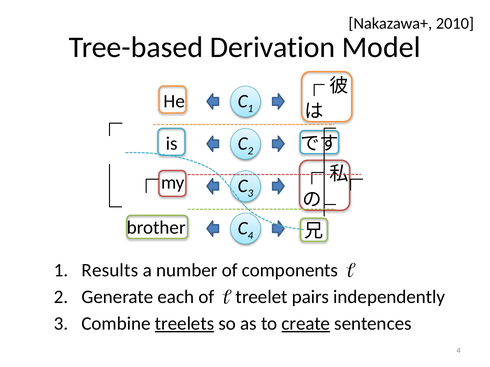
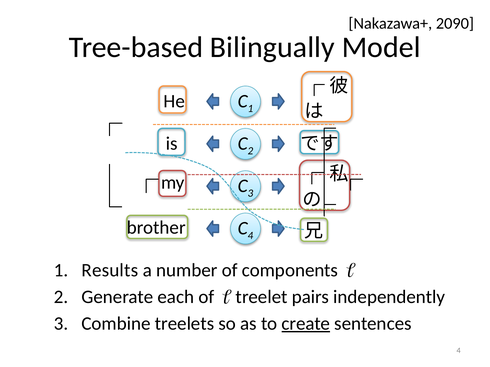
2010: 2010 -> 2090 (455, 23)
Derivation: Derivation -> Bilingually (272, 47)
treelets underline: present -> none (185, 324)
